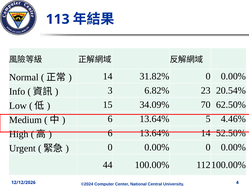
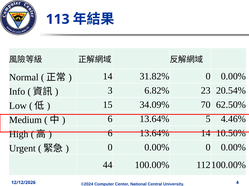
52.50%: 52.50% -> 10.50% (231, 134)
